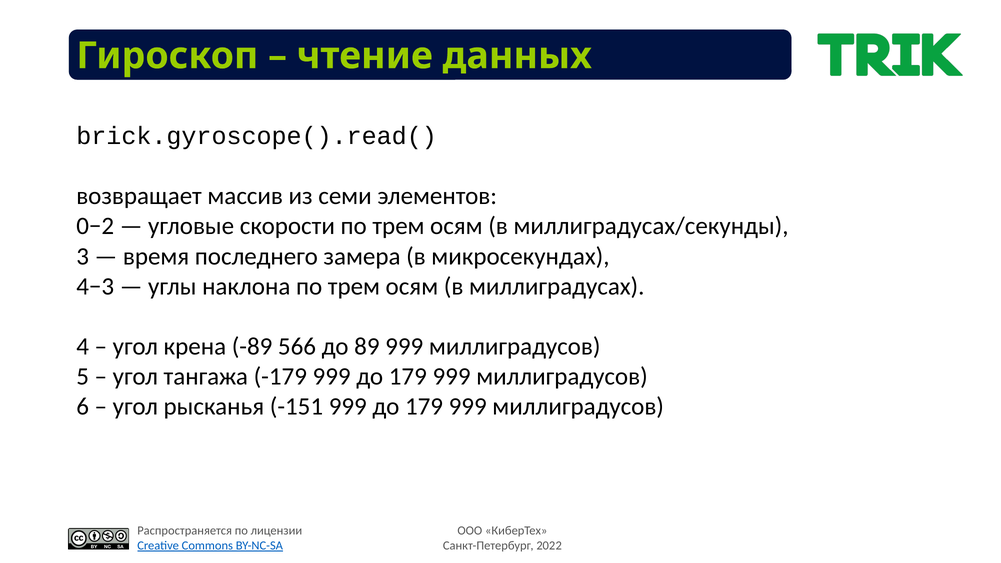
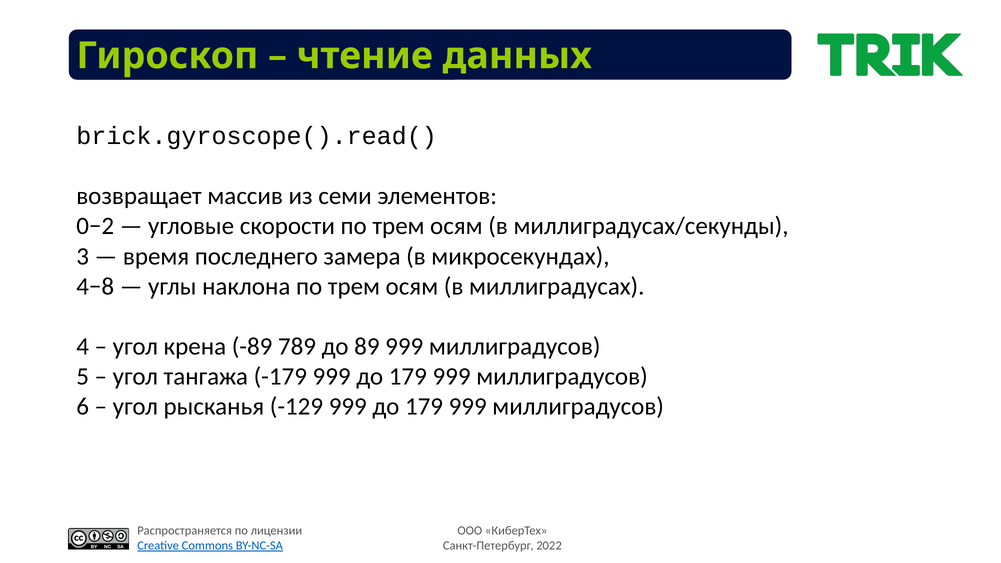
4−3: 4−3 -> 4−8 (95, 286)
566: 566 -> 789 (297, 346)
-151: -151 -> -129 (296, 406)
